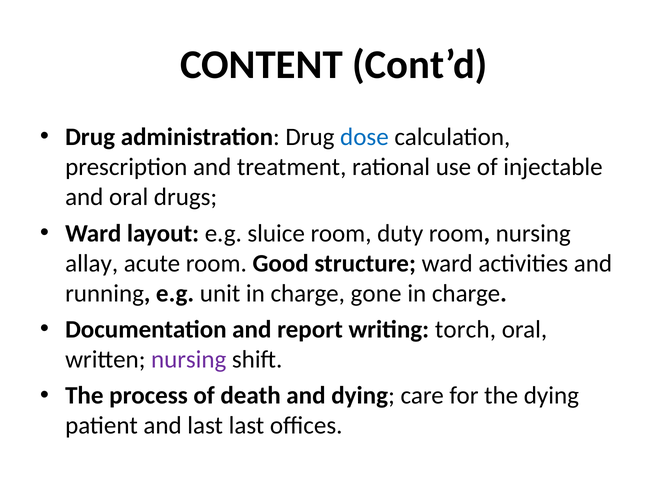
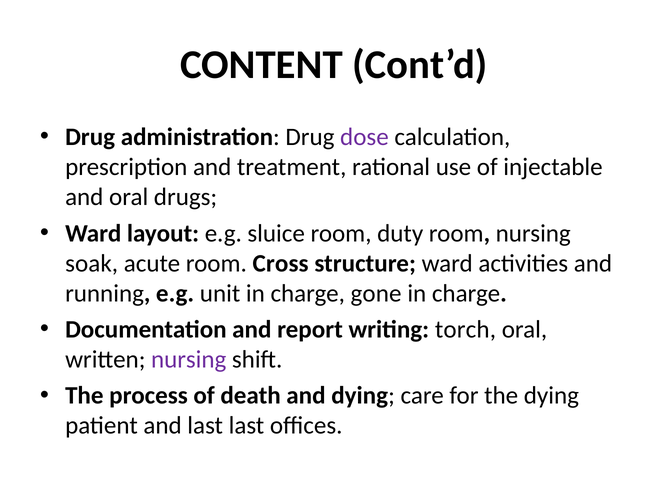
dose colour: blue -> purple (364, 137)
allay: allay -> soak (92, 263)
Good: Good -> Cross (281, 263)
